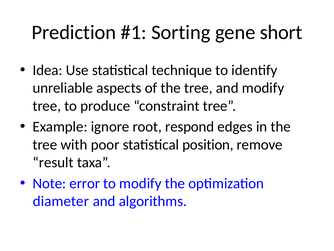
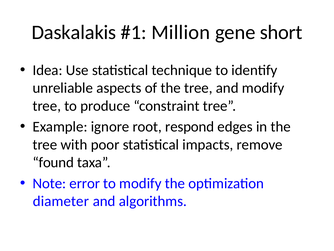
Prediction: Prediction -> Daskalakis (74, 32)
Sorting: Sorting -> Million (181, 32)
position: position -> impacts (208, 144)
result: result -> found (53, 162)
